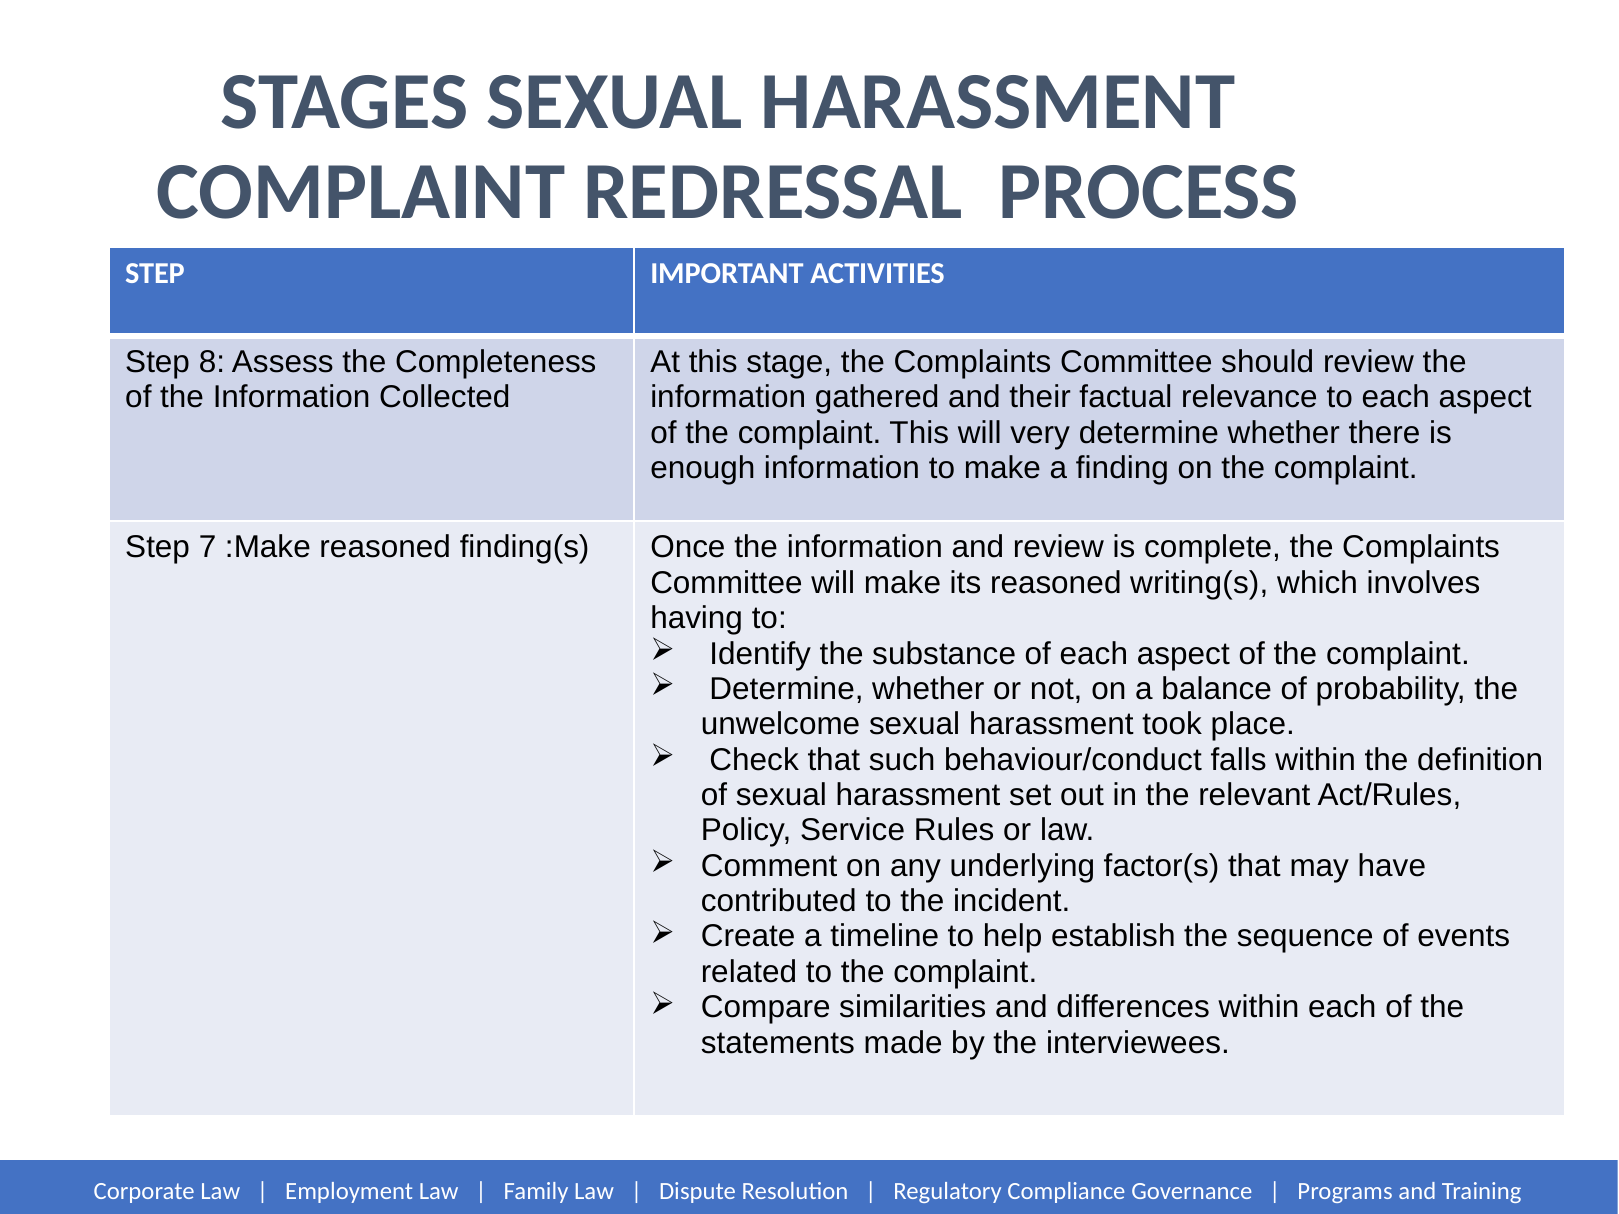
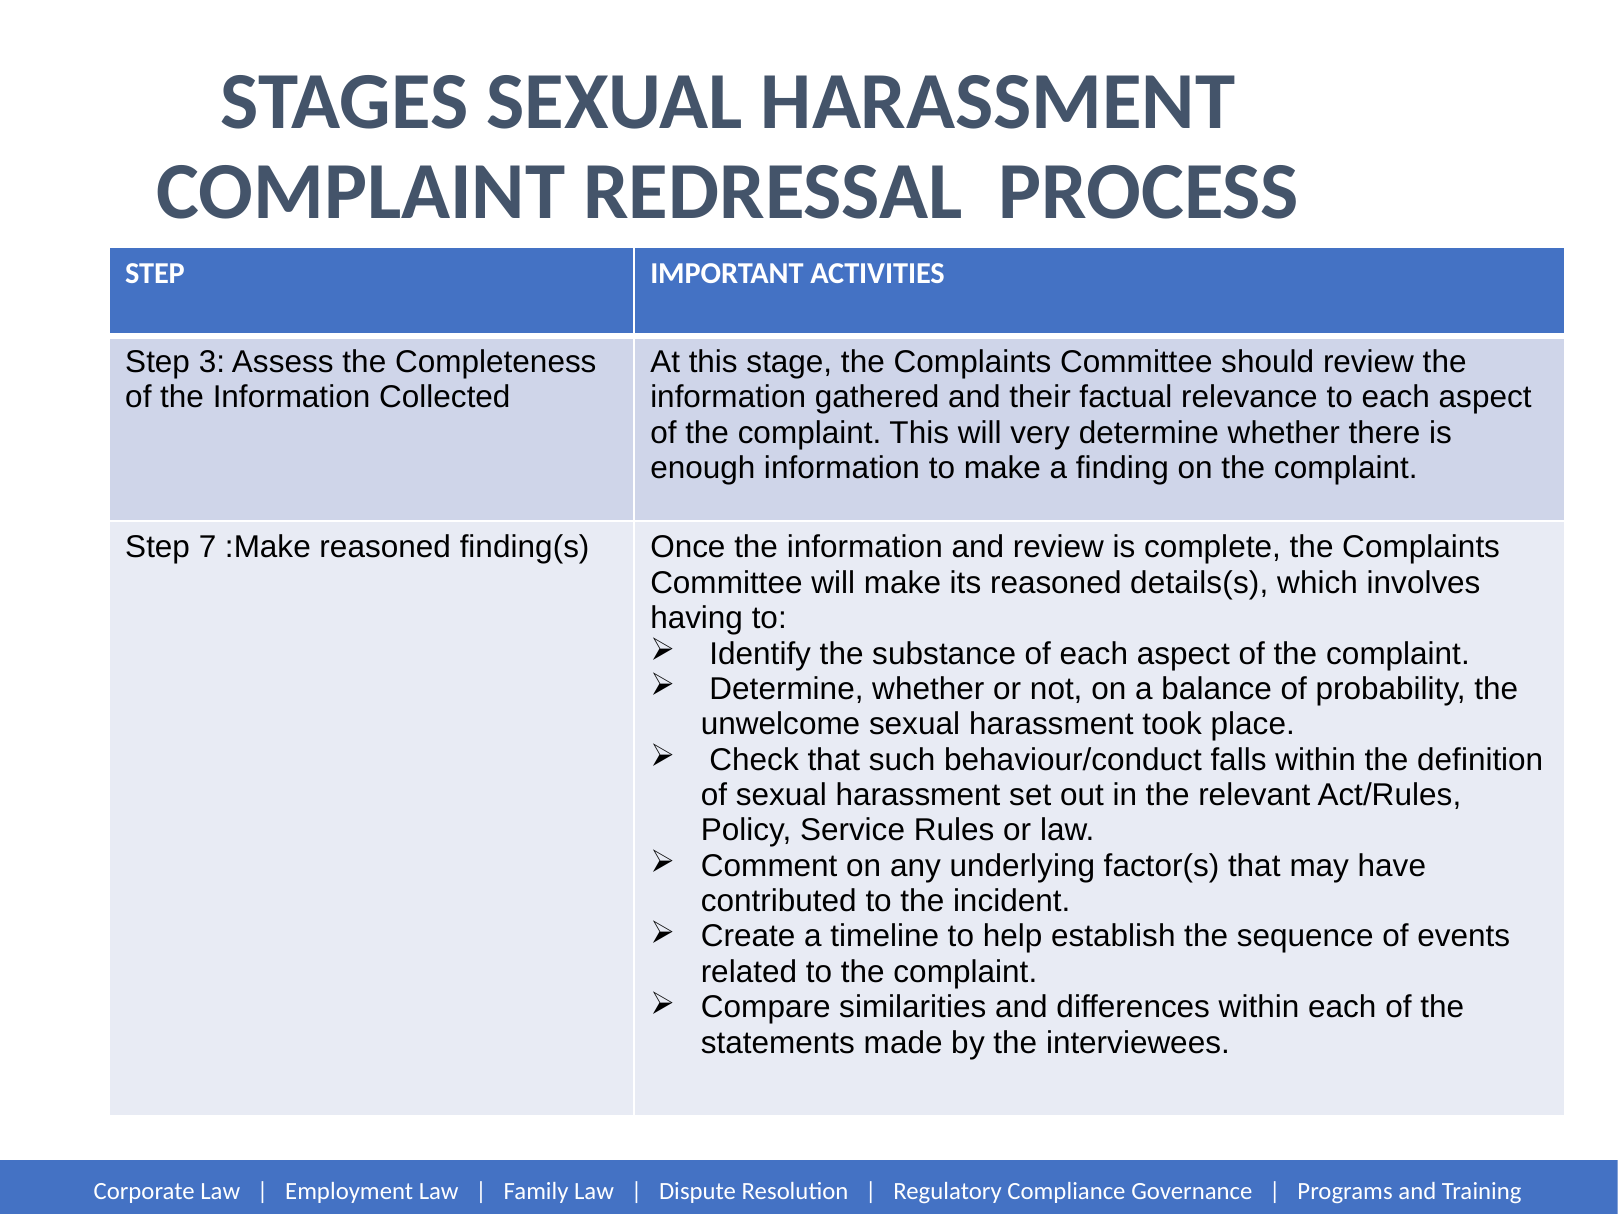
8: 8 -> 3 (212, 362)
writing(s: writing(s -> details(s (1199, 583)
